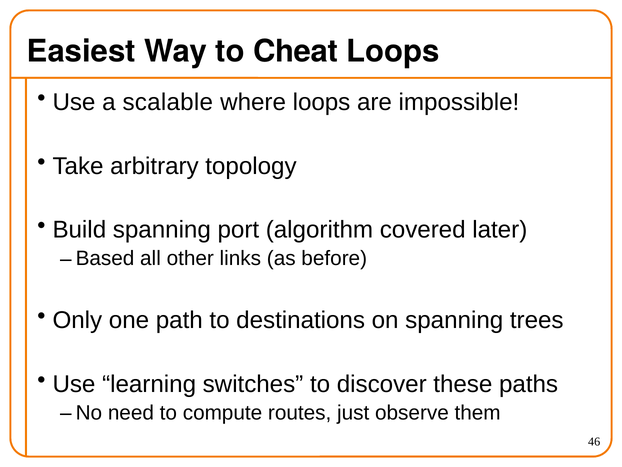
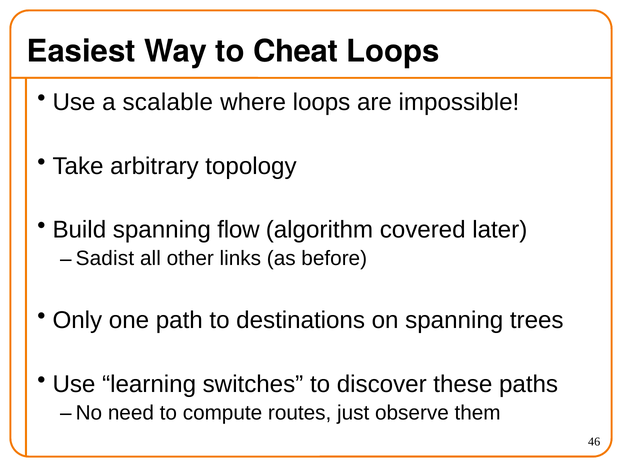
port: port -> flow (238, 230)
Based: Based -> Sadist (105, 258)
